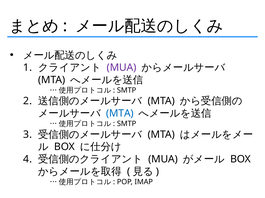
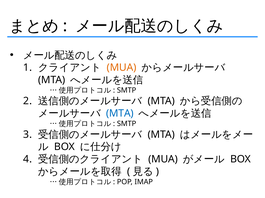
MUA colour: purple -> orange (122, 68)
